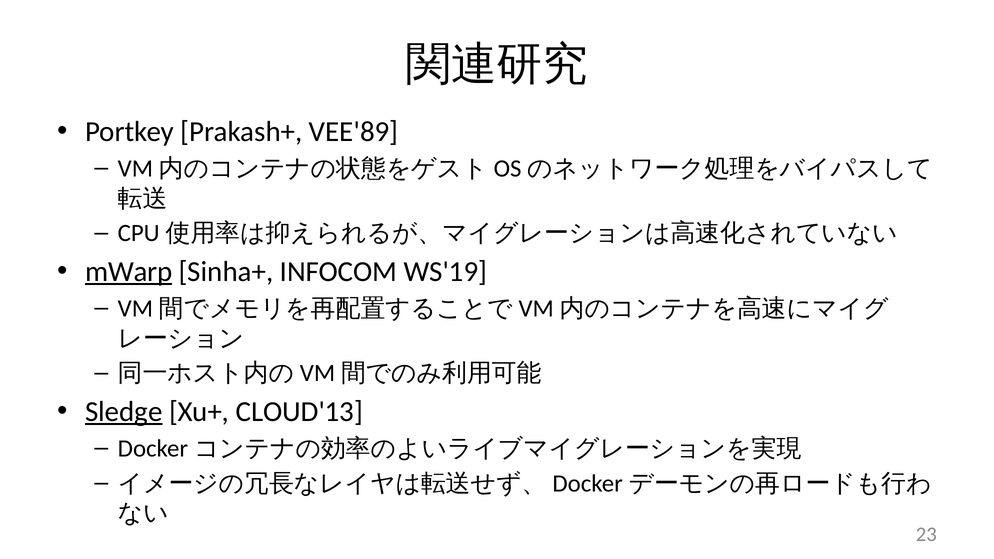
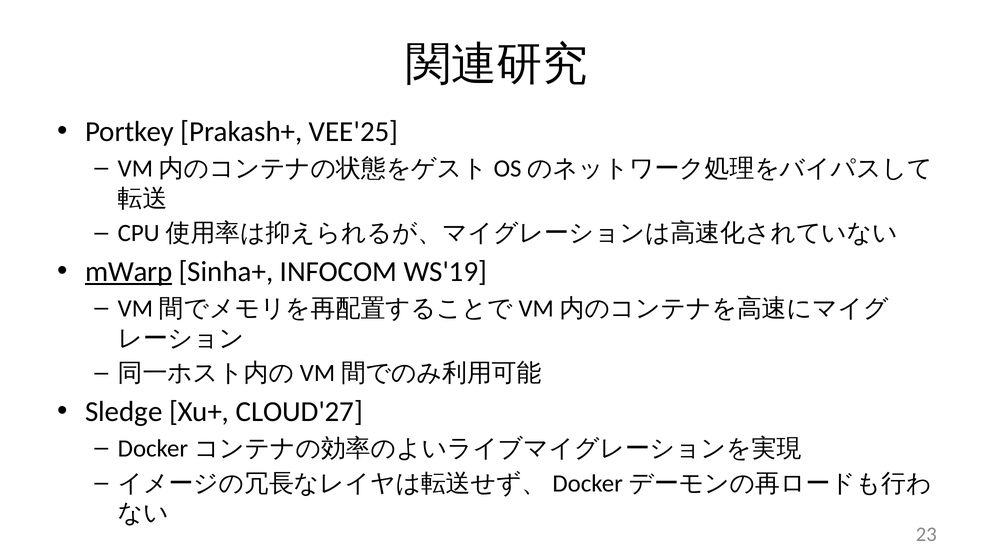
VEE'89: VEE'89 -> VEE'25 (354, 132)
Sledge underline: present -> none (124, 412)
CLOUD'13: CLOUD'13 -> CLOUD'27 (299, 412)
